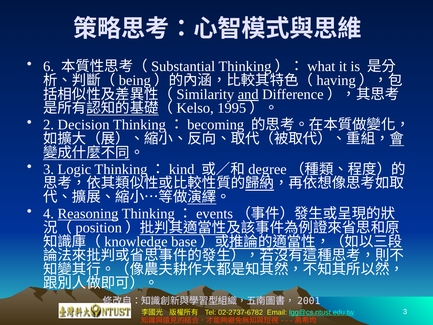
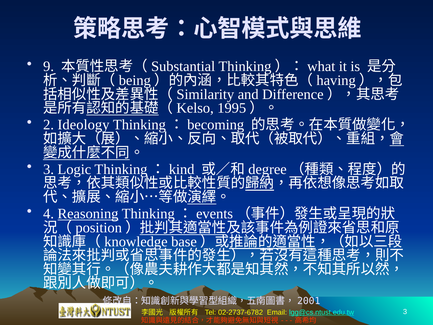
6: 6 -> 9 (49, 66)
and underline: present -> none (248, 94)
Decision: Decision -> Ideology (84, 125)
